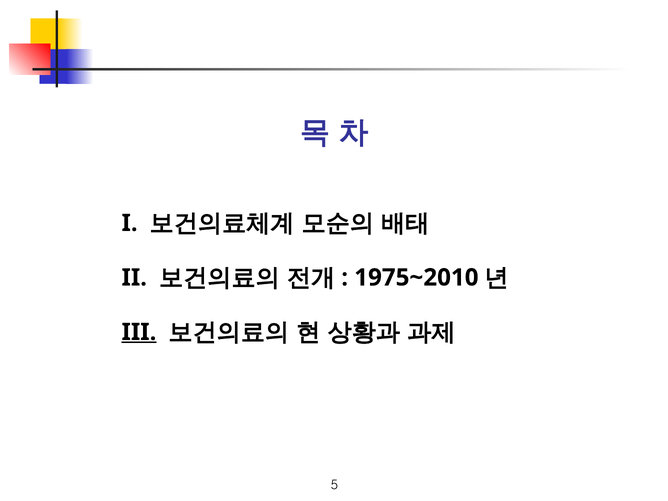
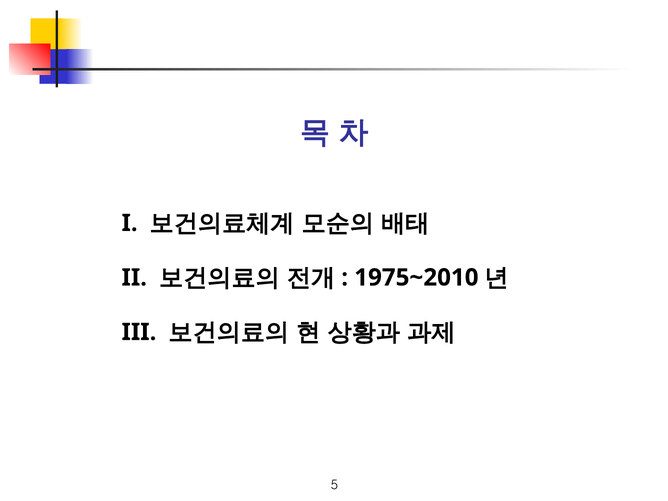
III underline: present -> none (139, 332)
